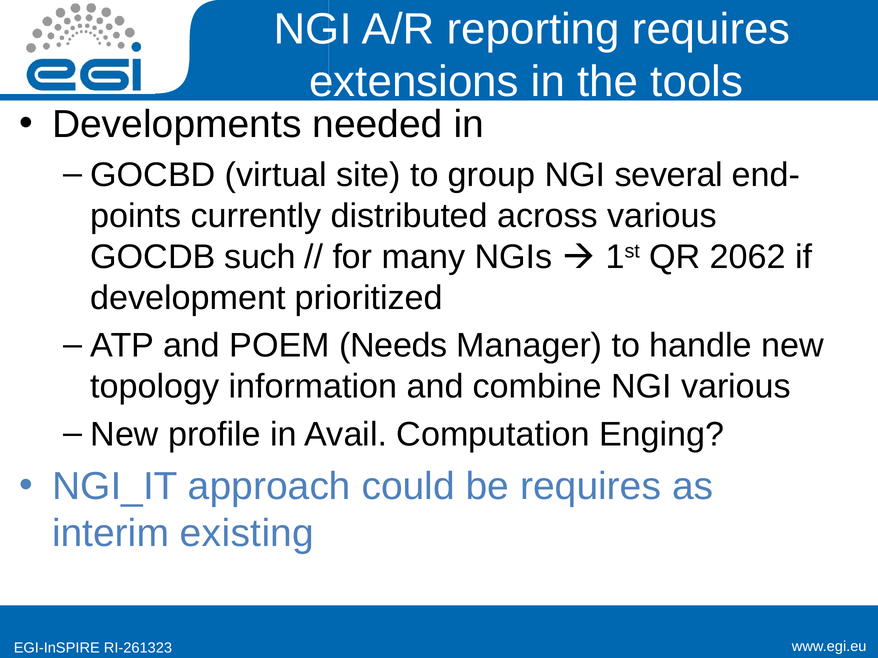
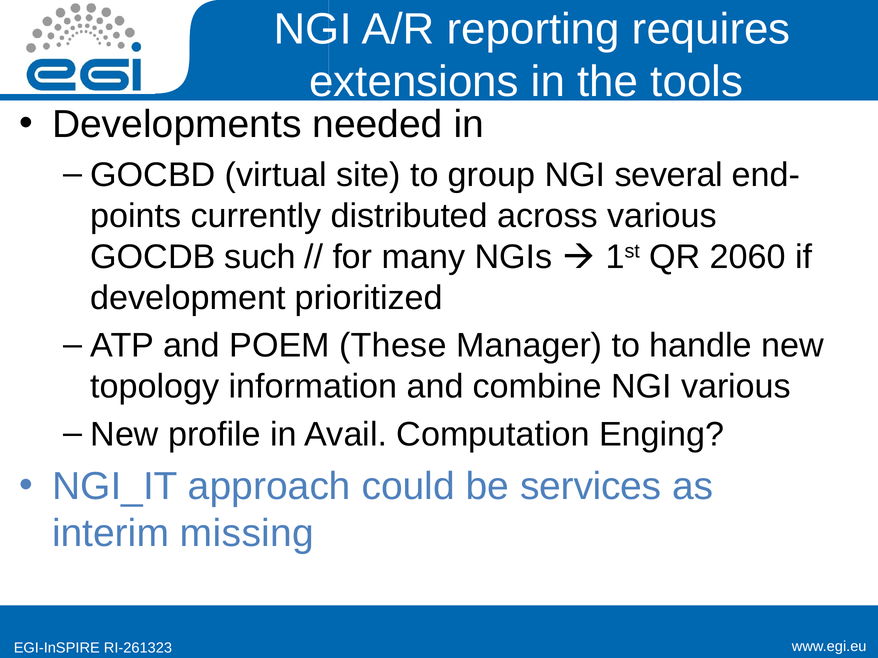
2062: 2062 -> 2060 (748, 257)
Needs: Needs -> These (393, 346)
be requires: requires -> services (591, 487)
existing: existing -> missing (247, 534)
